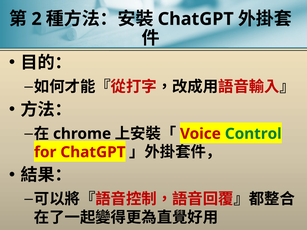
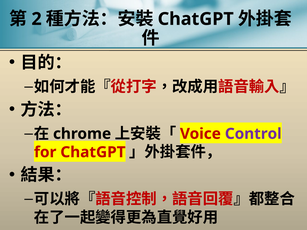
Control colour: green -> purple (253, 134)
